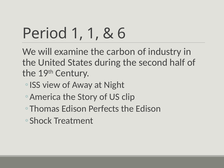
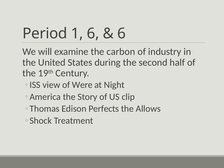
1 1: 1 -> 6 (93, 33)
Away: Away -> Were (82, 85)
the Edison: Edison -> Allows (148, 109)
